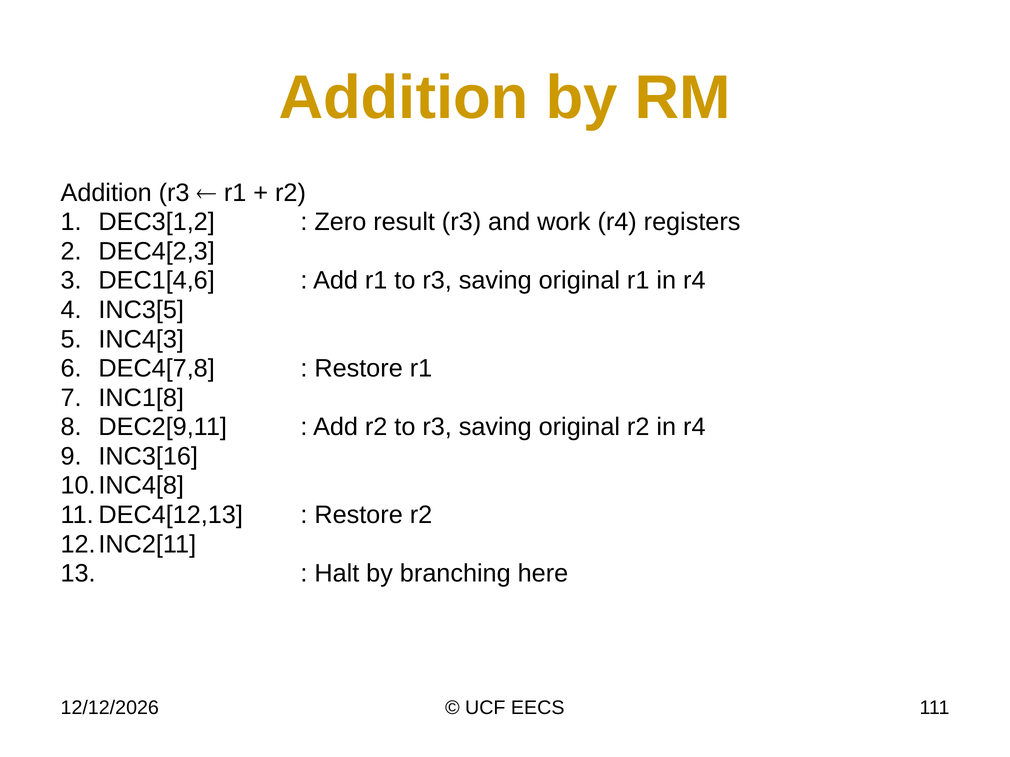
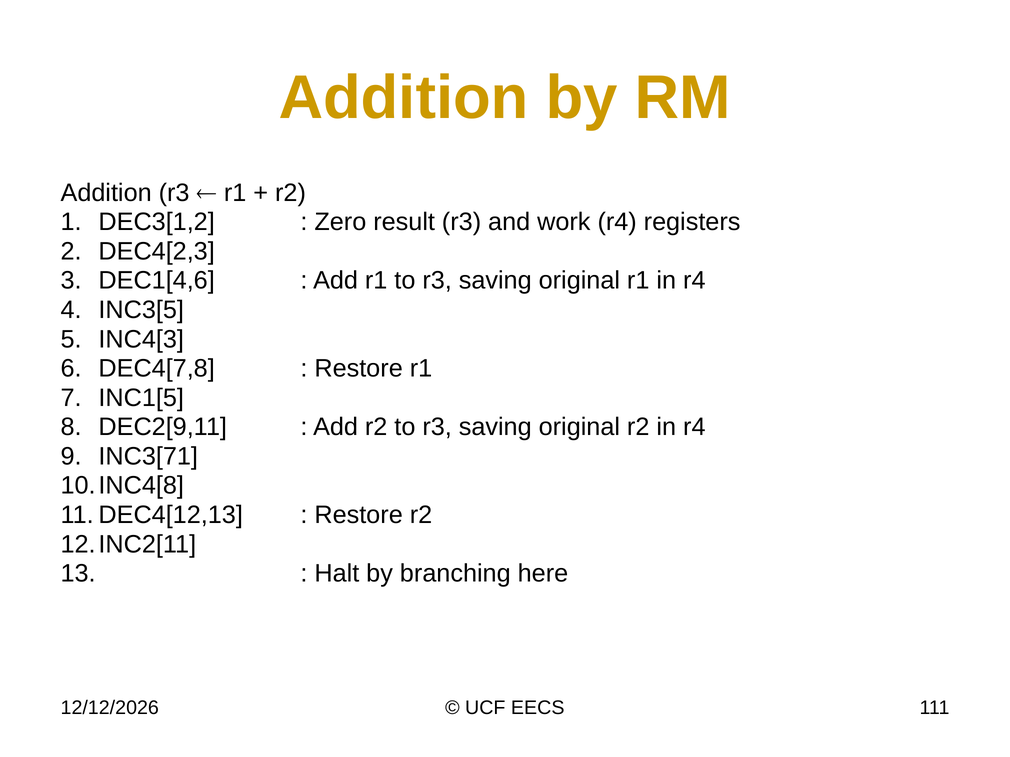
INC1[8: INC1[8 -> INC1[5 (141, 398)
INC3[16: INC3[16 -> INC3[71 (148, 457)
